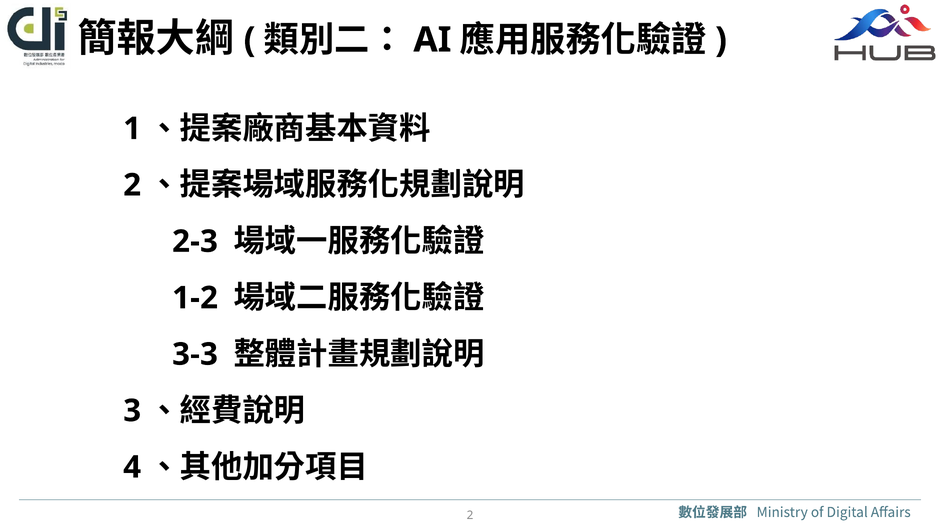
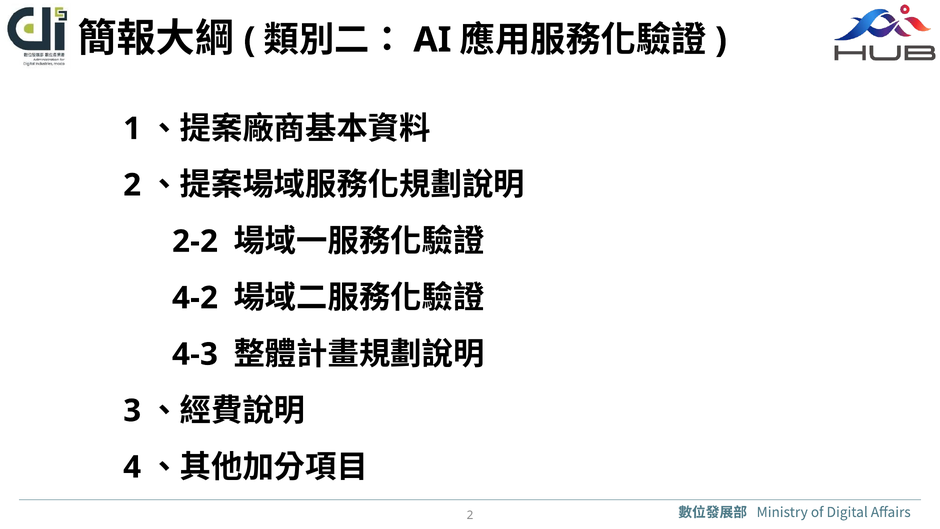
2-3: 2-3 -> 2-2 (195, 241)
1-2: 1-2 -> 4-2 (195, 298)
3-3: 3-3 -> 4-3 (195, 354)
